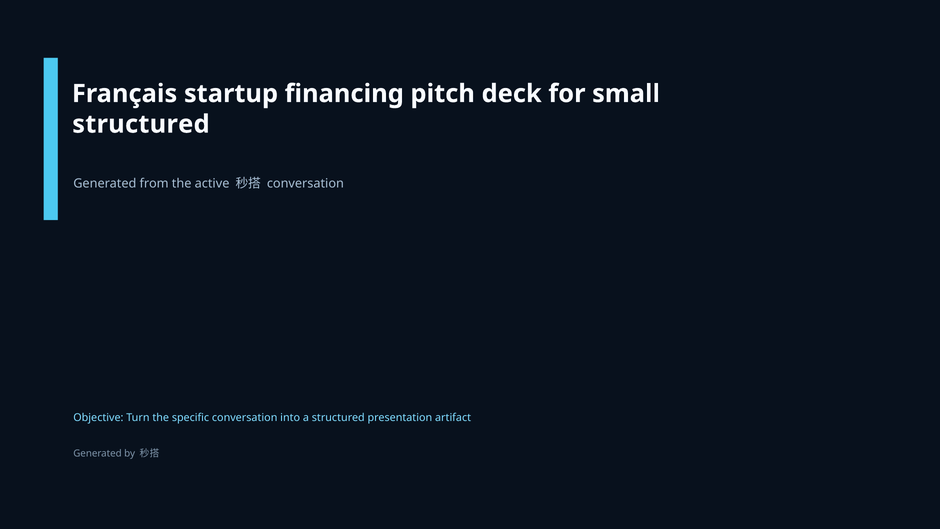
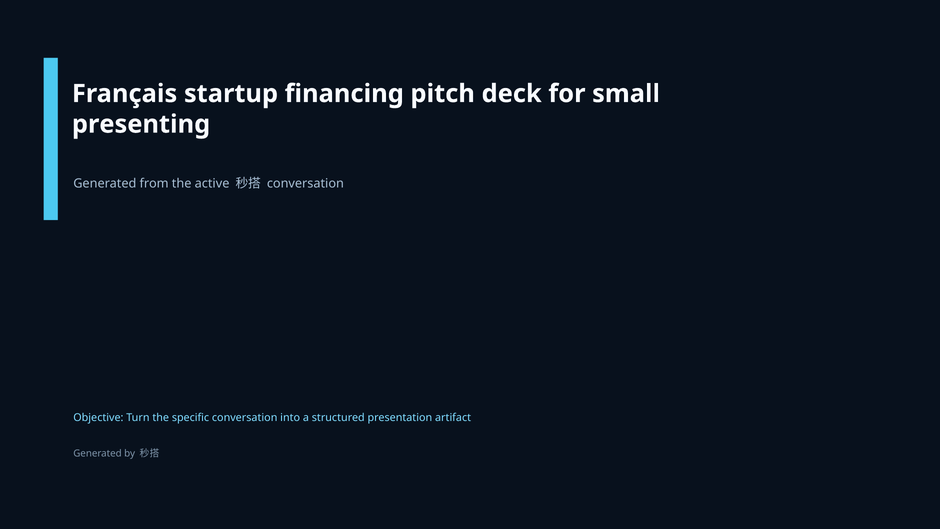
structured: structured -> presenting (141, 124)
